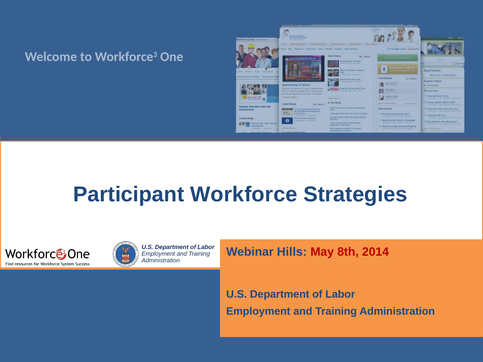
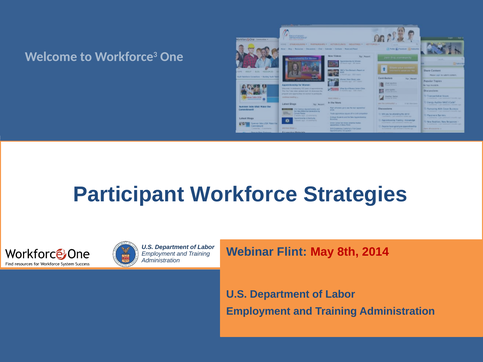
Hills: Hills -> Flint (292, 252)
